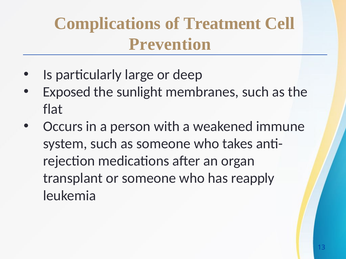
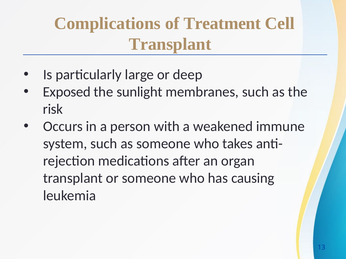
Prevention: Prevention -> Transplant (170, 44)
flat: flat -> risk (53, 109)
reapply: reapply -> causing (253, 179)
